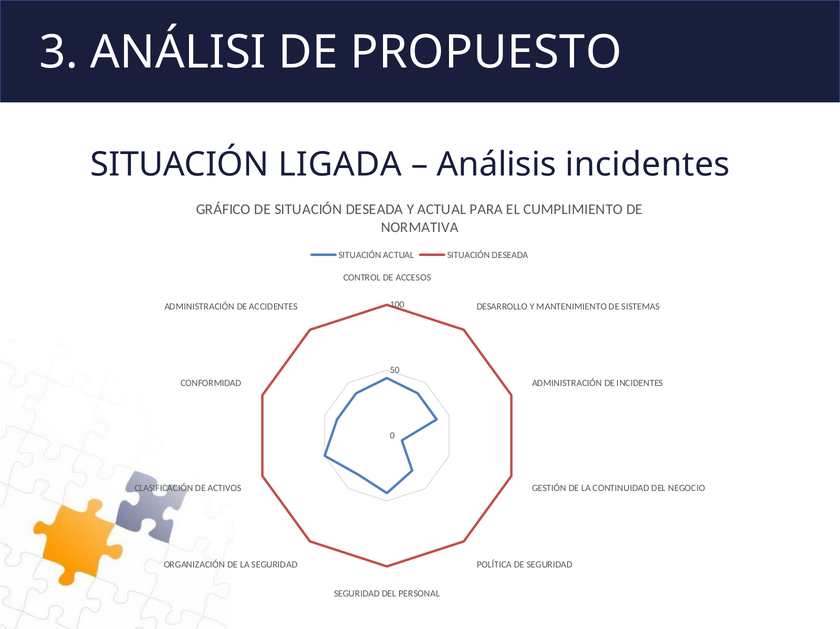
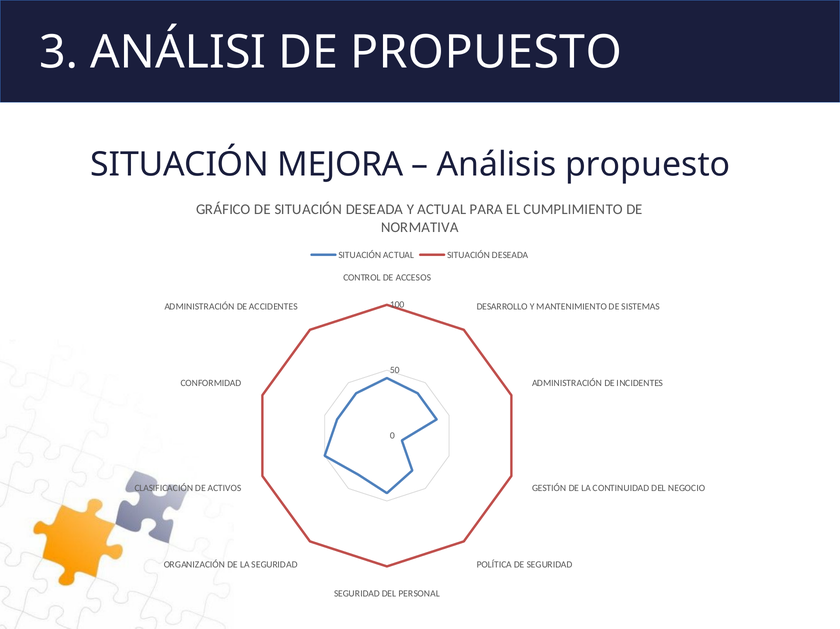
LIGADA: LIGADA -> MEJORA (340, 165)
Análisis incidentes: incidentes -> propuesto (648, 165)
